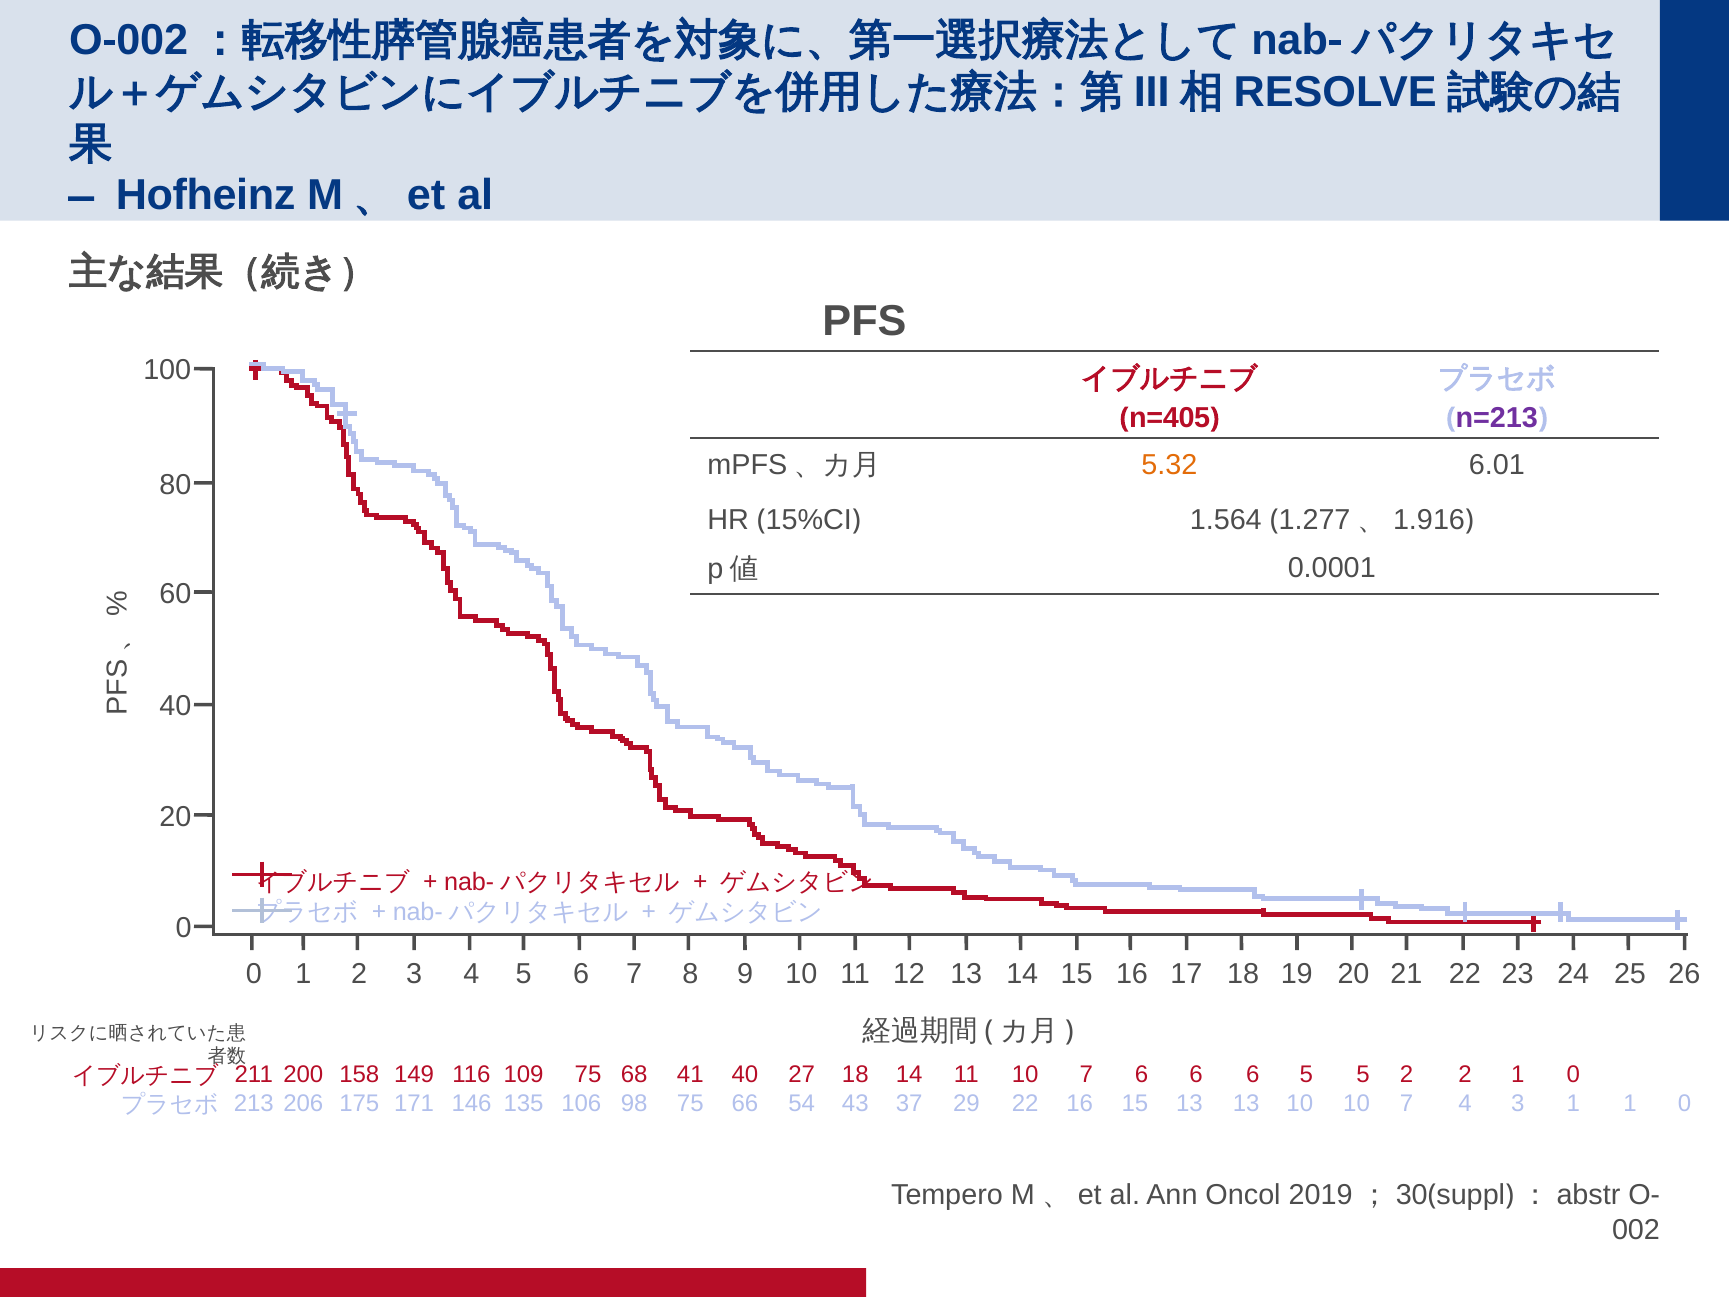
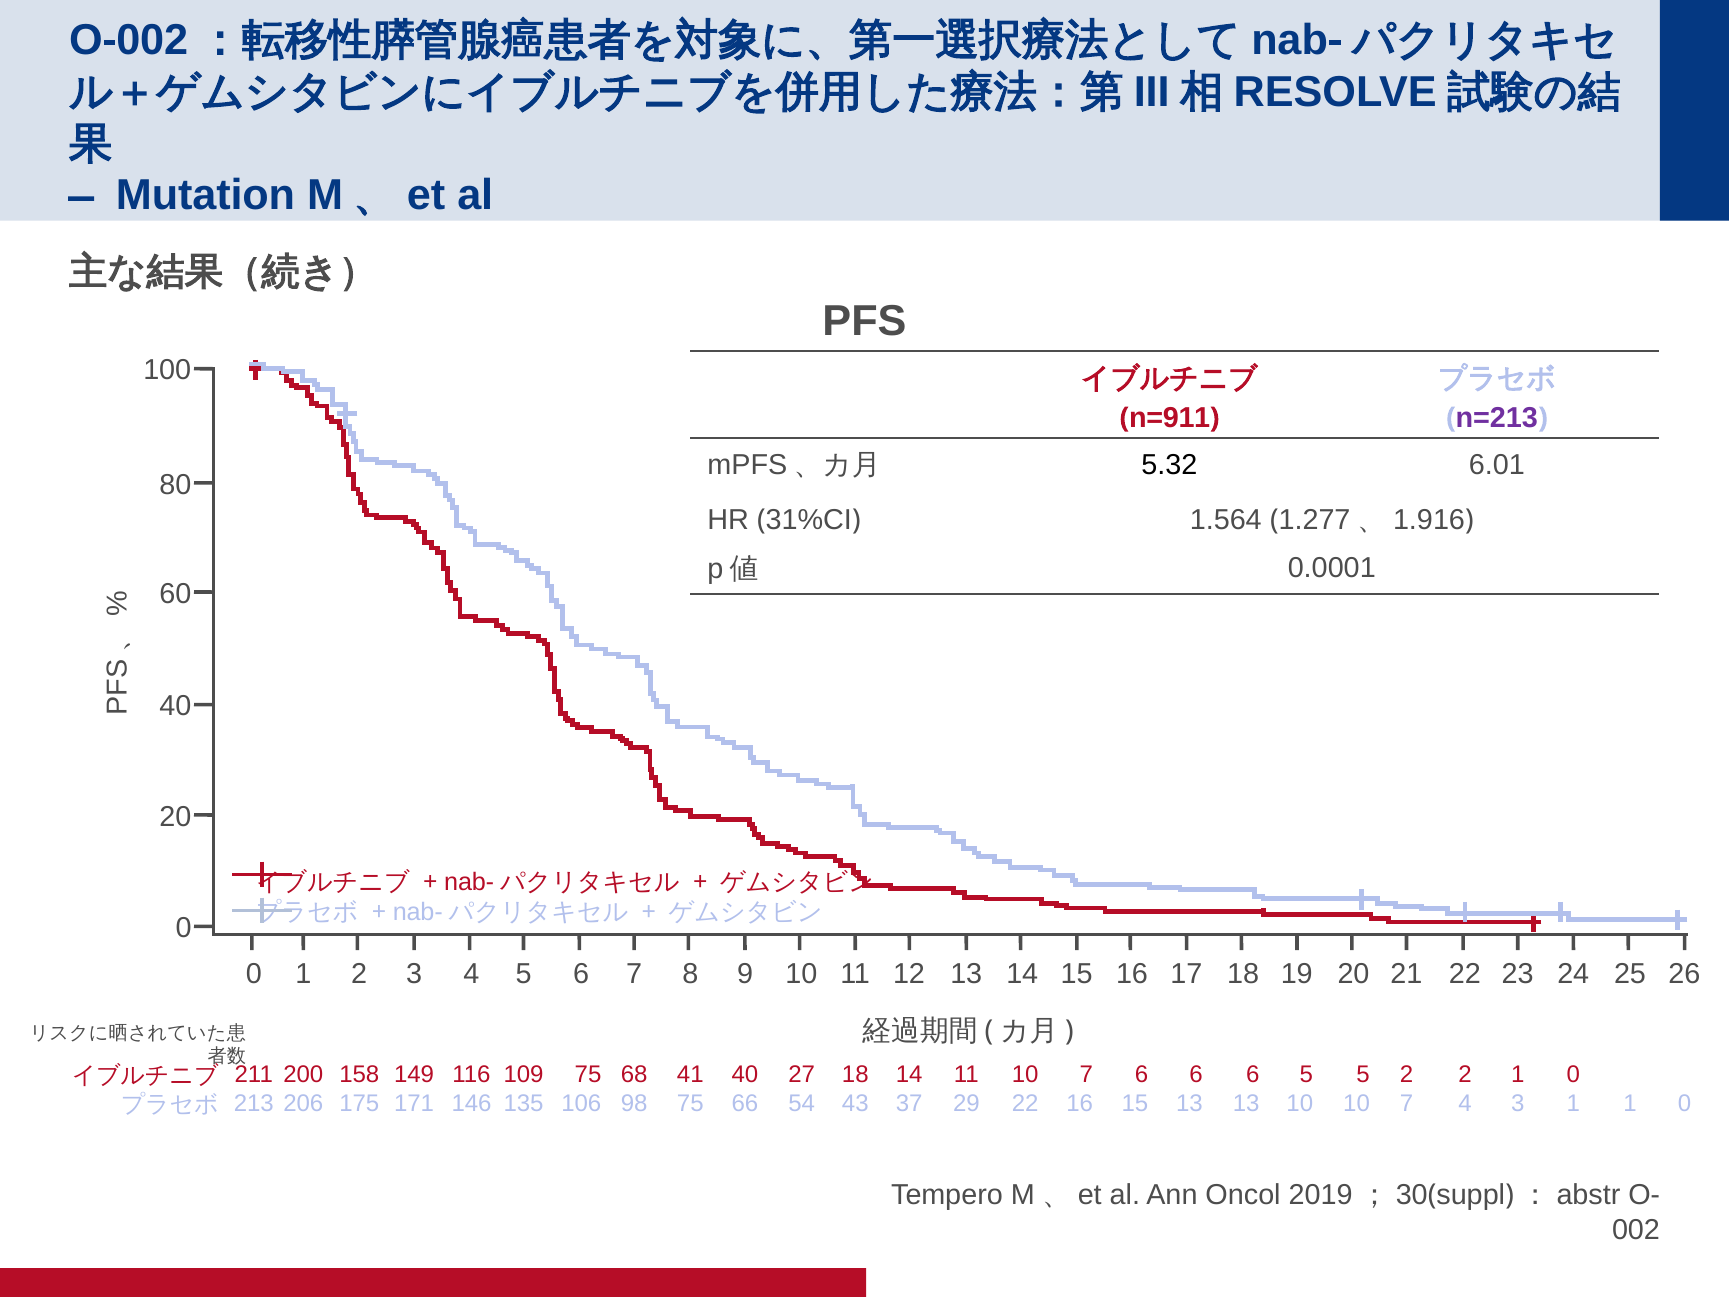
Hofheinz: Hofheinz -> Mutation (205, 195)
n=405: n=405 -> n=911 (1170, 418)
5.32 colour: orange -> black (1169, 464)
15%CI: 15%CI -> 31%CI (809, 520)
